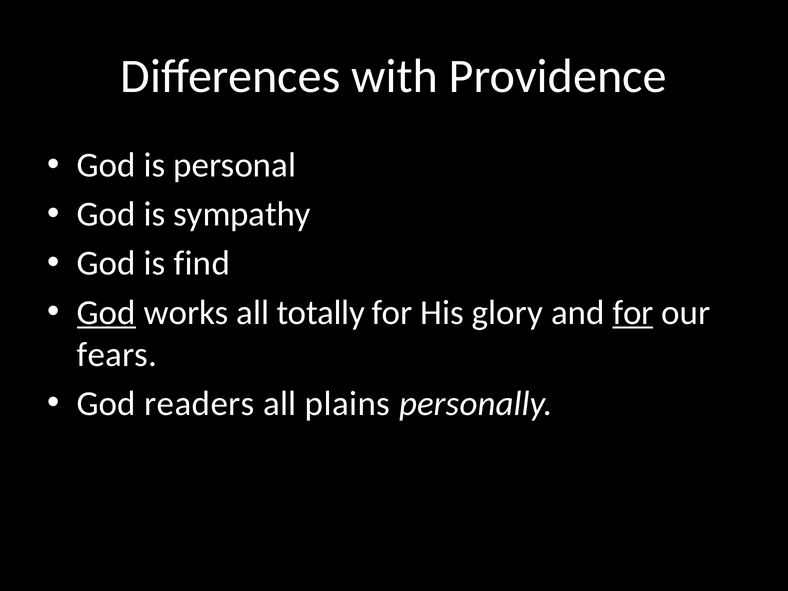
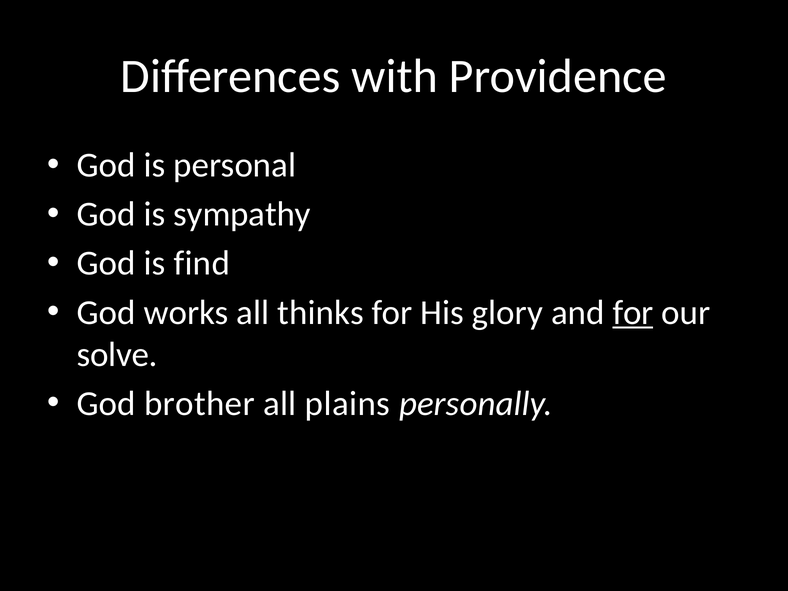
God underline: present -> none (106, 312)
totally: totally -> thinks (321, 312)
fears: fears -> solve (117, 354)
readers: readers -> brother (199, 404)
